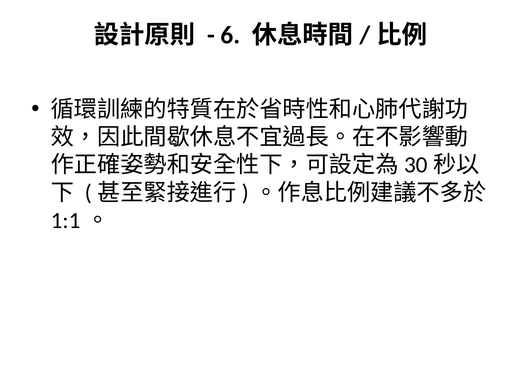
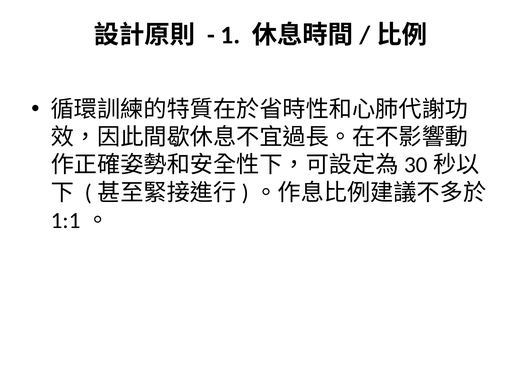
6: 6 -> 1 (230, 35)
